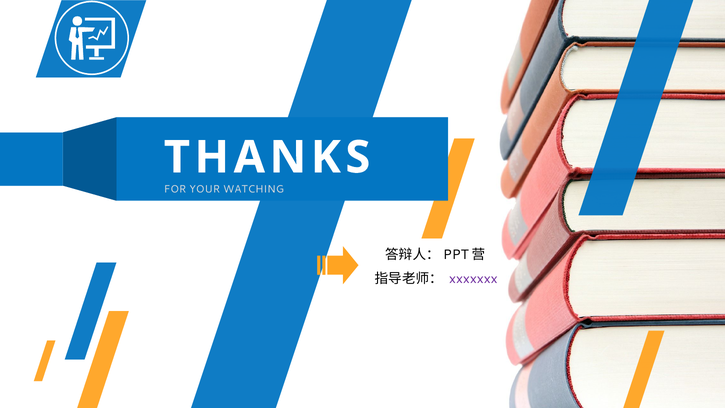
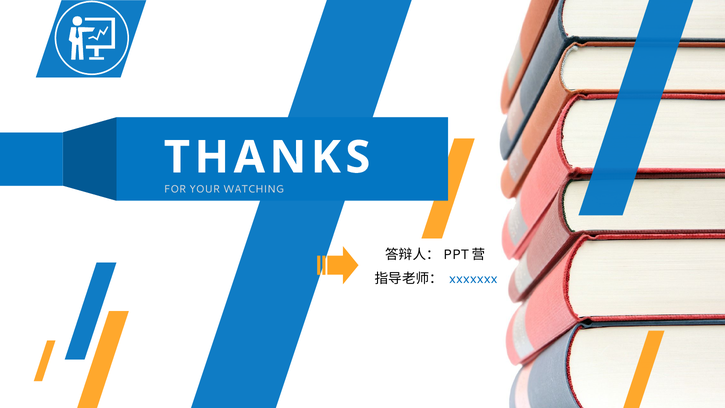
xxxxxxx colour: purple -> blue (473, 278)
